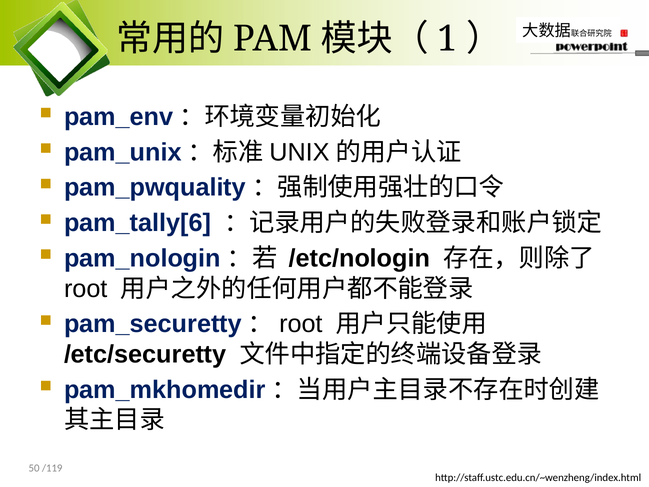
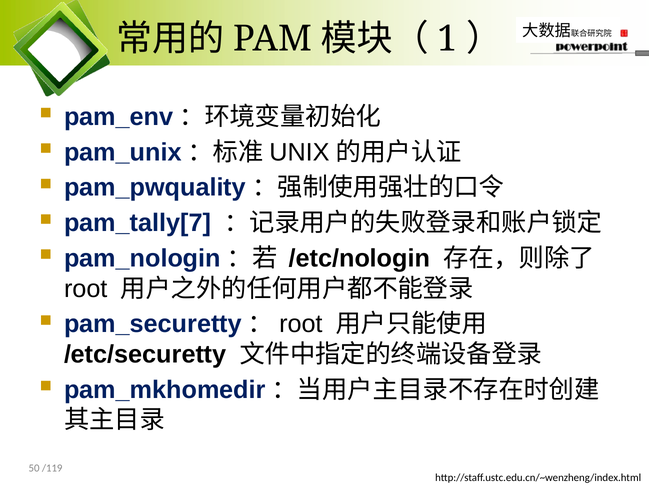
pam_tally[6: pam_tally[6 -> pam_tally[7 (138, 223)
